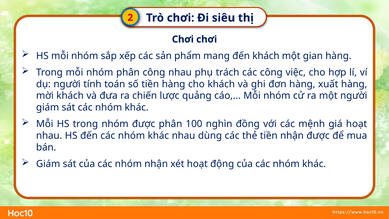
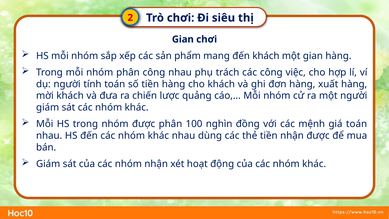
Chơi: Chơi -> Gian (183, 39)
giá hoạt: hoạt -> toán (357, 124)
